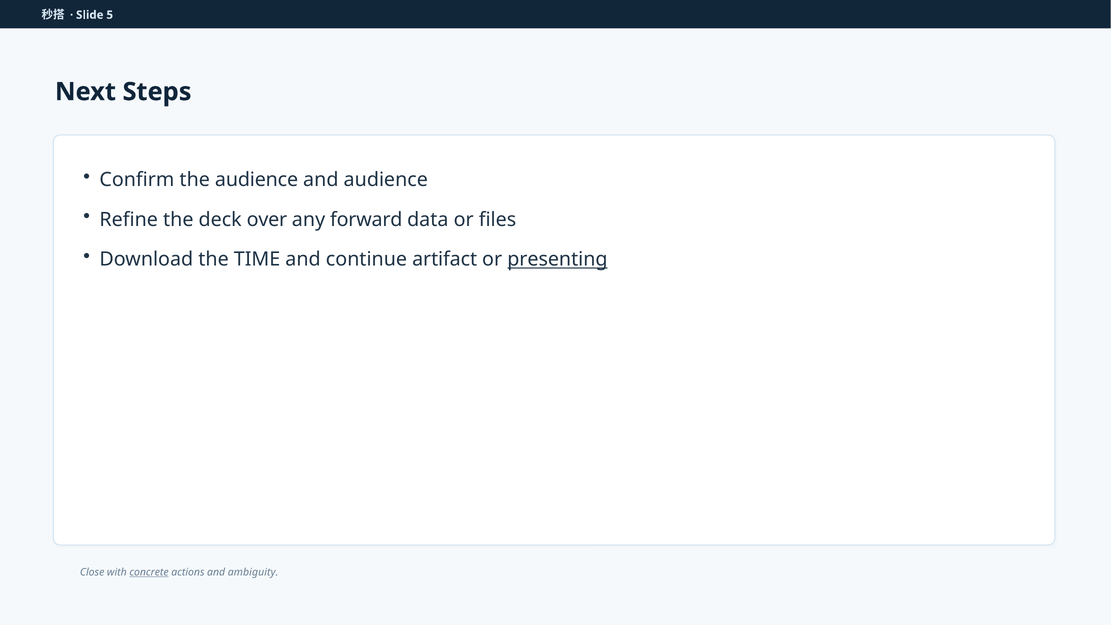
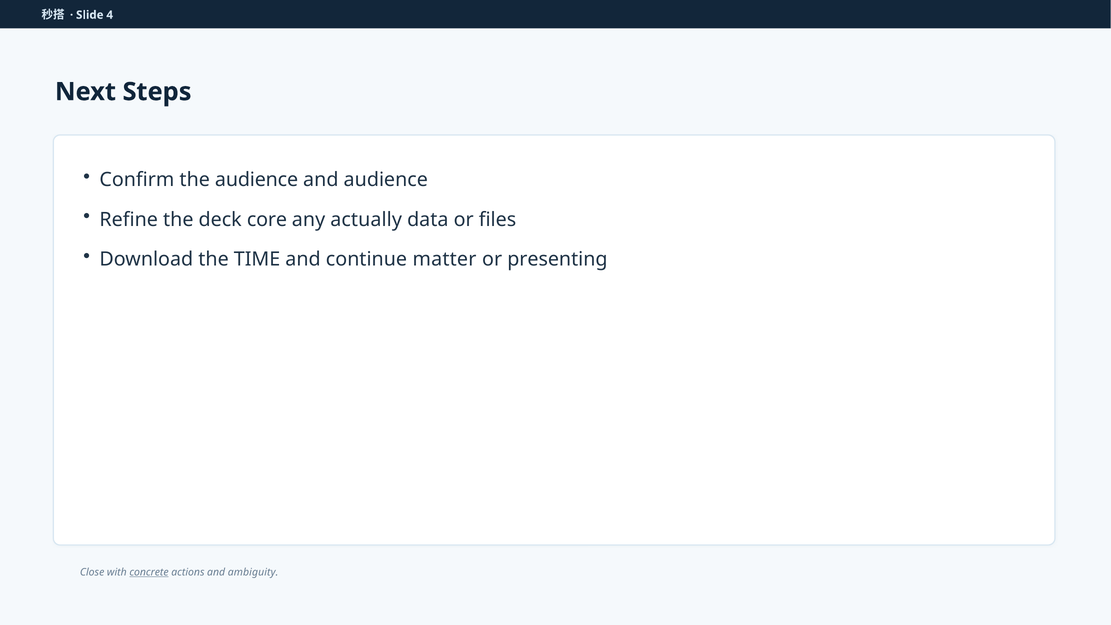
5: 5 -> 4 (110, 15)
over: over -> core (267, 220)
forward: forward -> actually (366, 220)
artifact: artifact -> matter (444, 259)
presenting underline: present -> none (557, 259)
